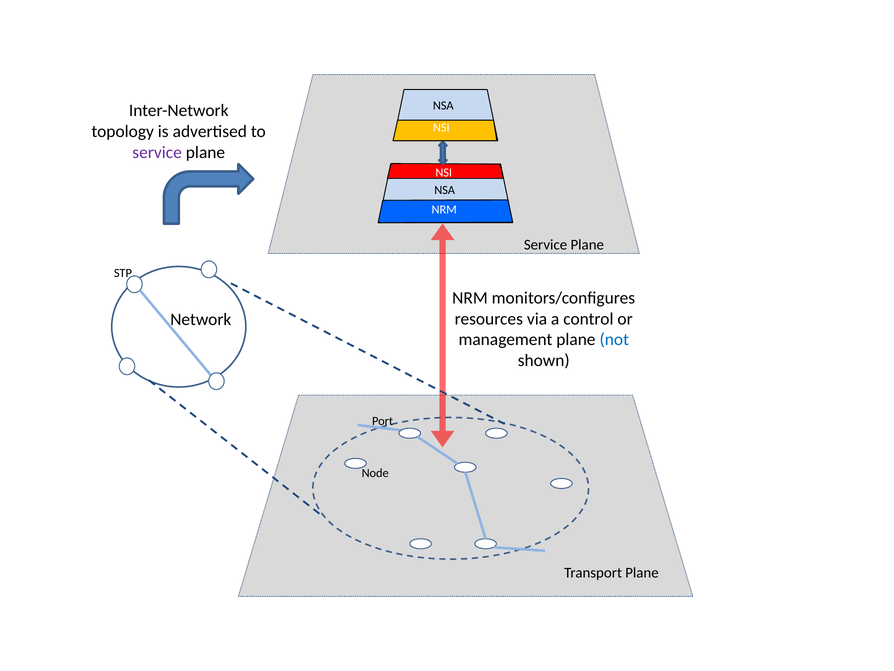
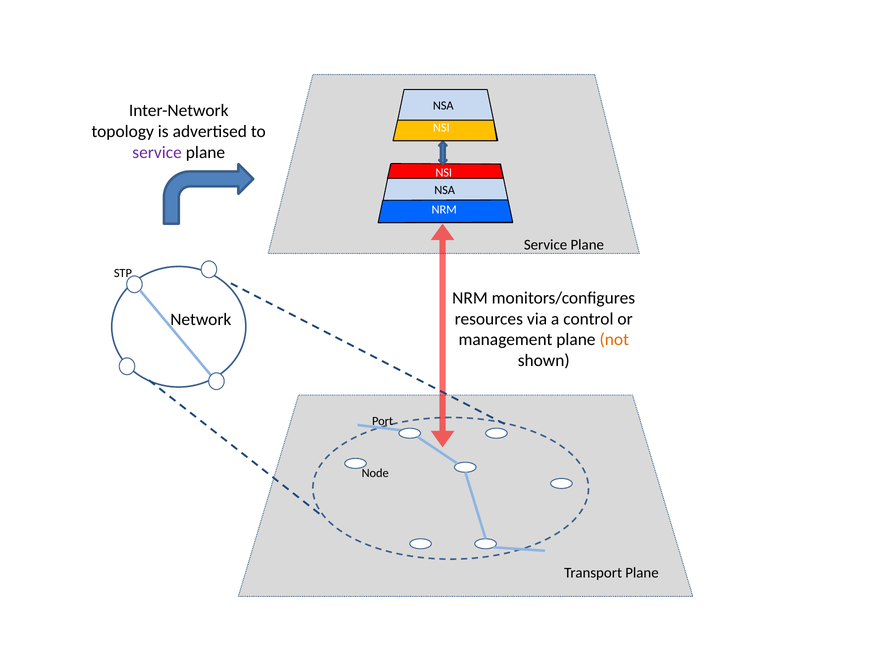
not colour: blue -> orange (614, 339)
